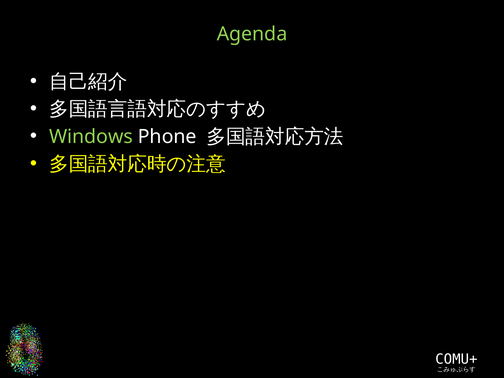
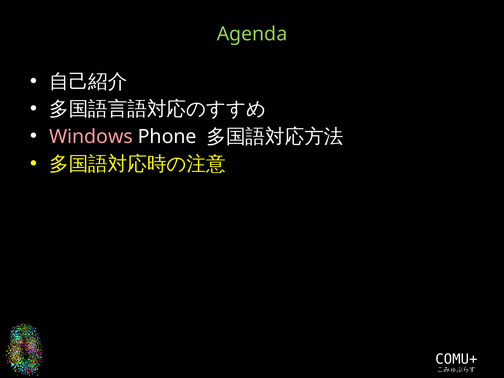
Windows colour: light green -> pink (91, 137)
